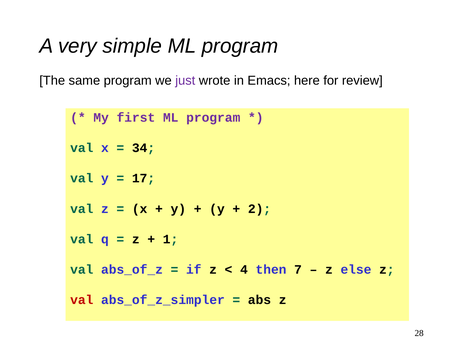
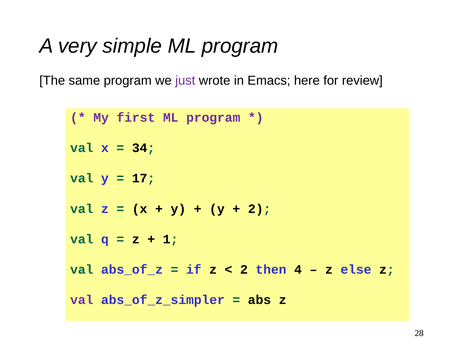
4: 4 -> 2 (244, 269)
7: 7 -> 4 (298, 269)
val colour: red -> purple (82, 299)
